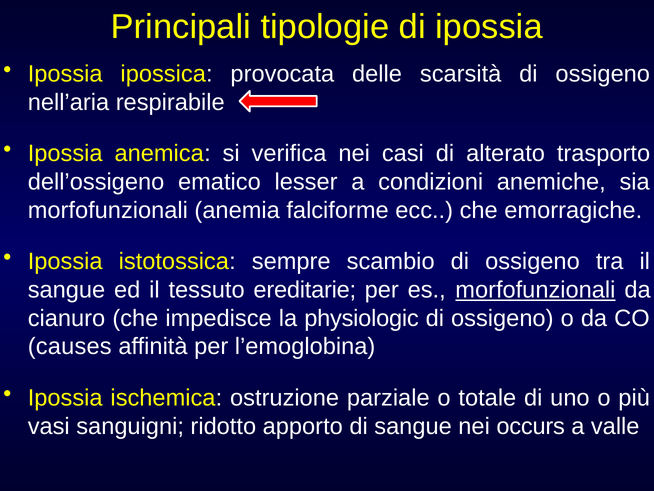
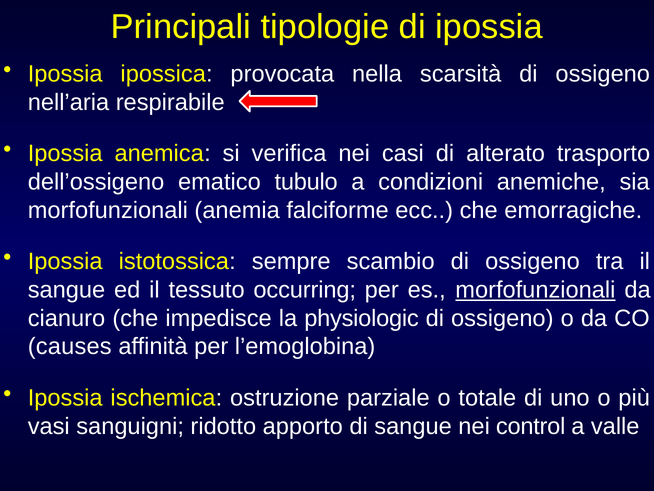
delle: delle -> nella (377, 74)
lesser: lesser -> tubulo (306, 182)
ereditarie: ereditarie -> occurring (305, 290)
occurs: occurs -> control (531, 426)
